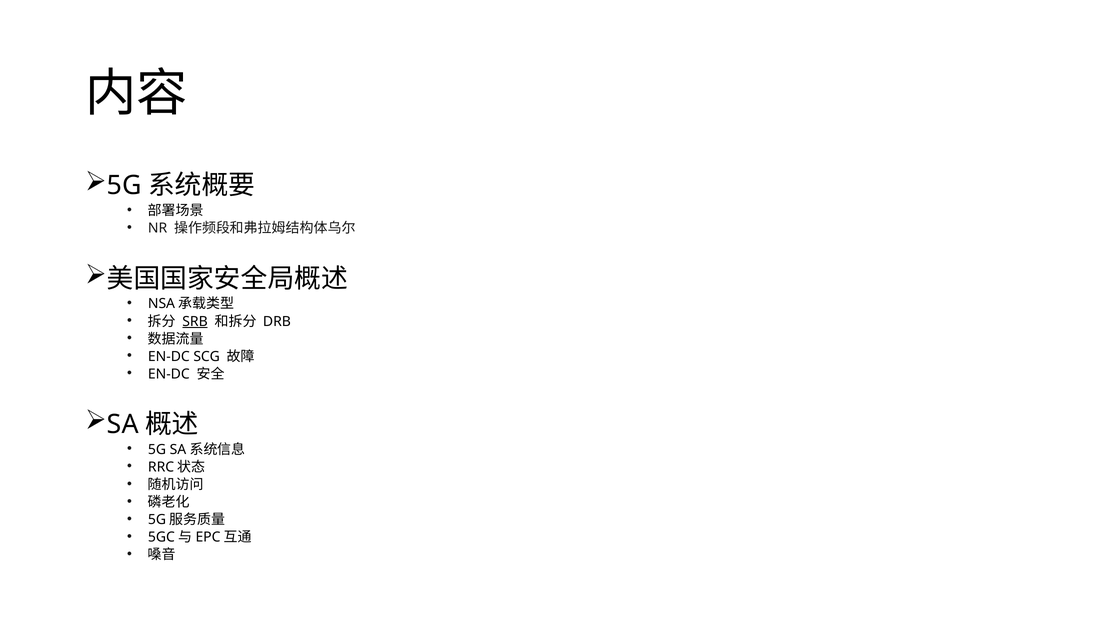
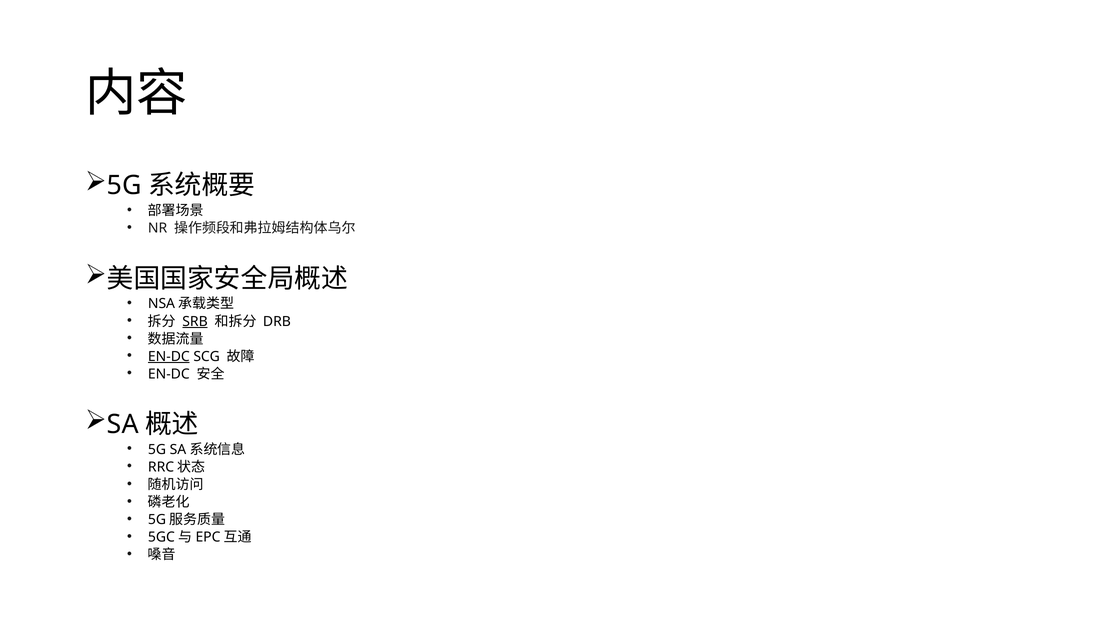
EN-DC underline: none -> present (169, 357)
